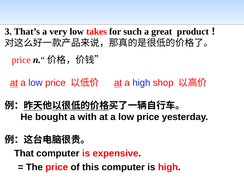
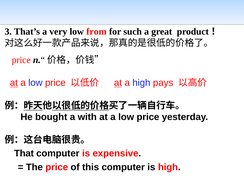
takes: takes -> from (96, 32)
shop: shop -> pays (163, 83)
